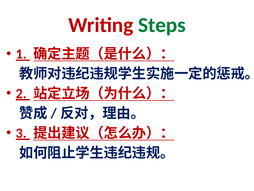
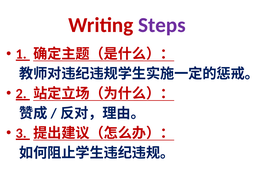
Steps colour: green -> purple (162, 25)
